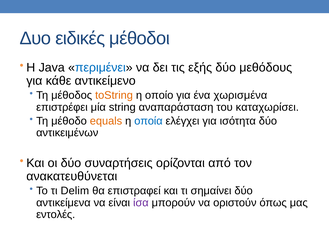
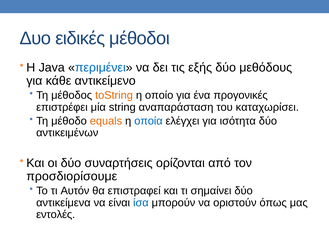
χωρισμένα: χωρισμένα -> προγονικές (241, 95)
ανακατευθύνεται: ανακατευθύνεται -> προσδιορίσουμε (72, 176)
Delim: Delim -> Αυτόν (75, 191)
ίσα colour: purple -> blue (141, 202)
